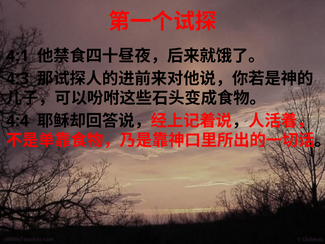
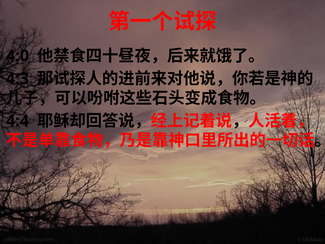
4:1: 4:1 -> 4:0 (18, 56)
